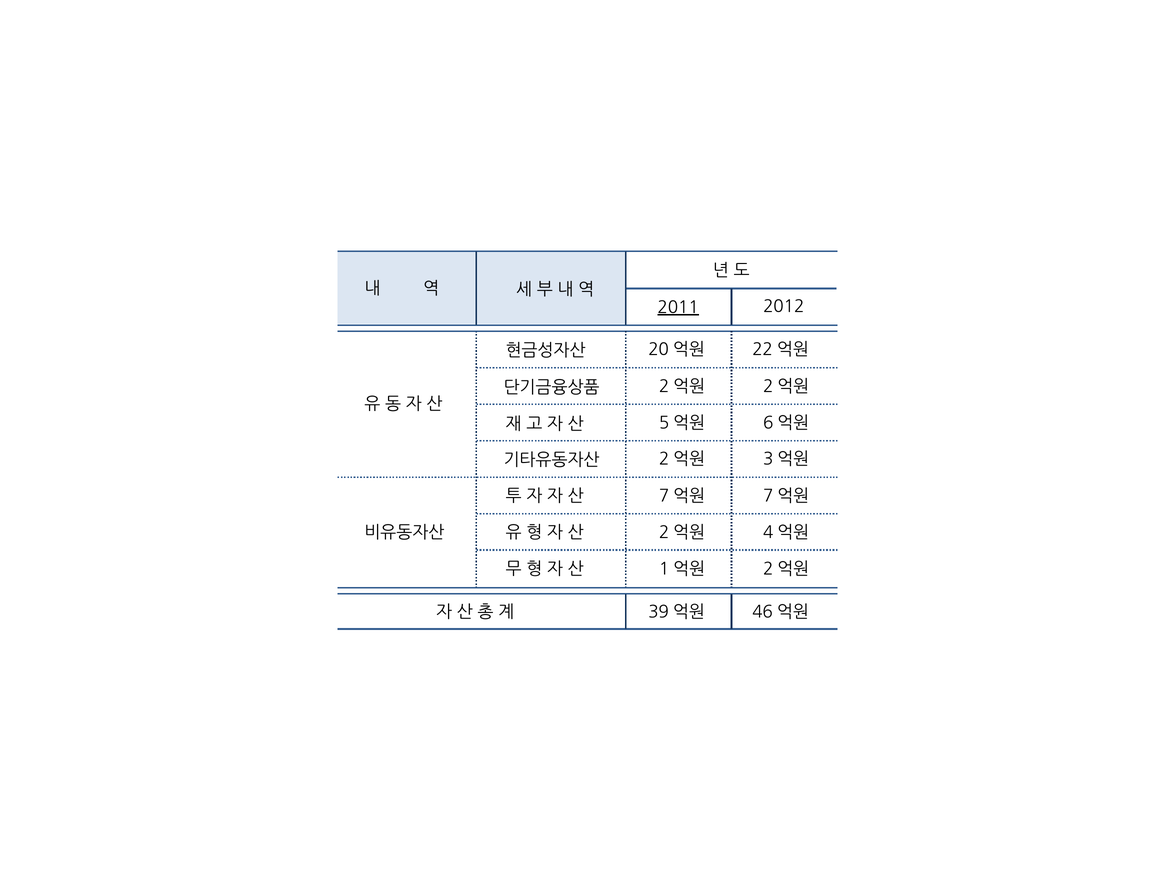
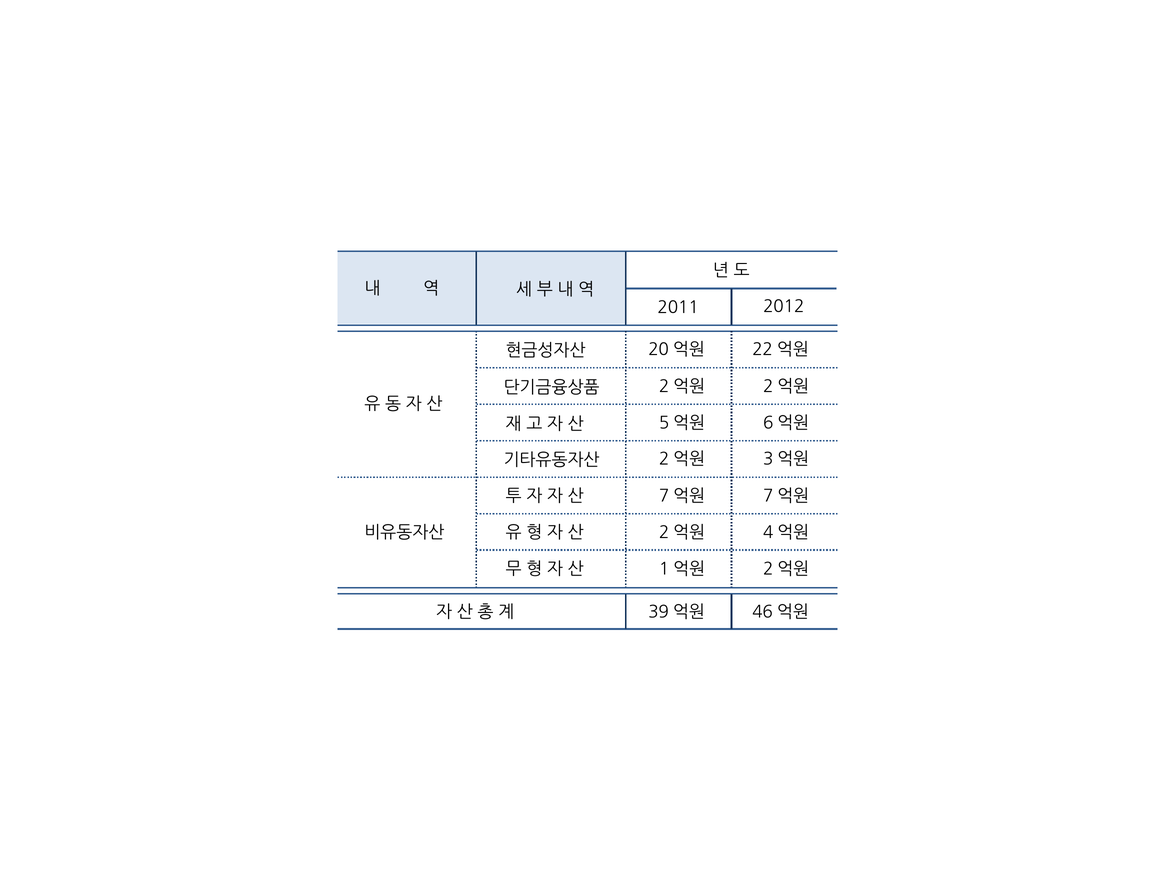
2011 underline: present -> none (678, 307)
